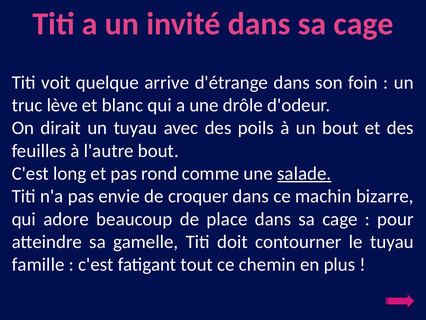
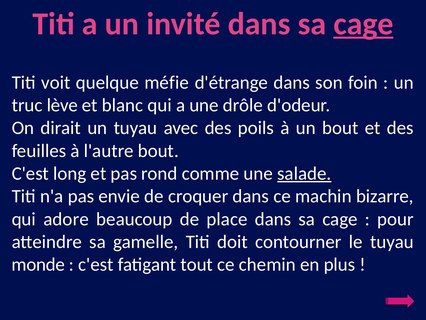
cage underline: none -> present (363, 24)
arrive: arrive -> méfie (167, 82)
famille: famille -> monde (38, 264)
